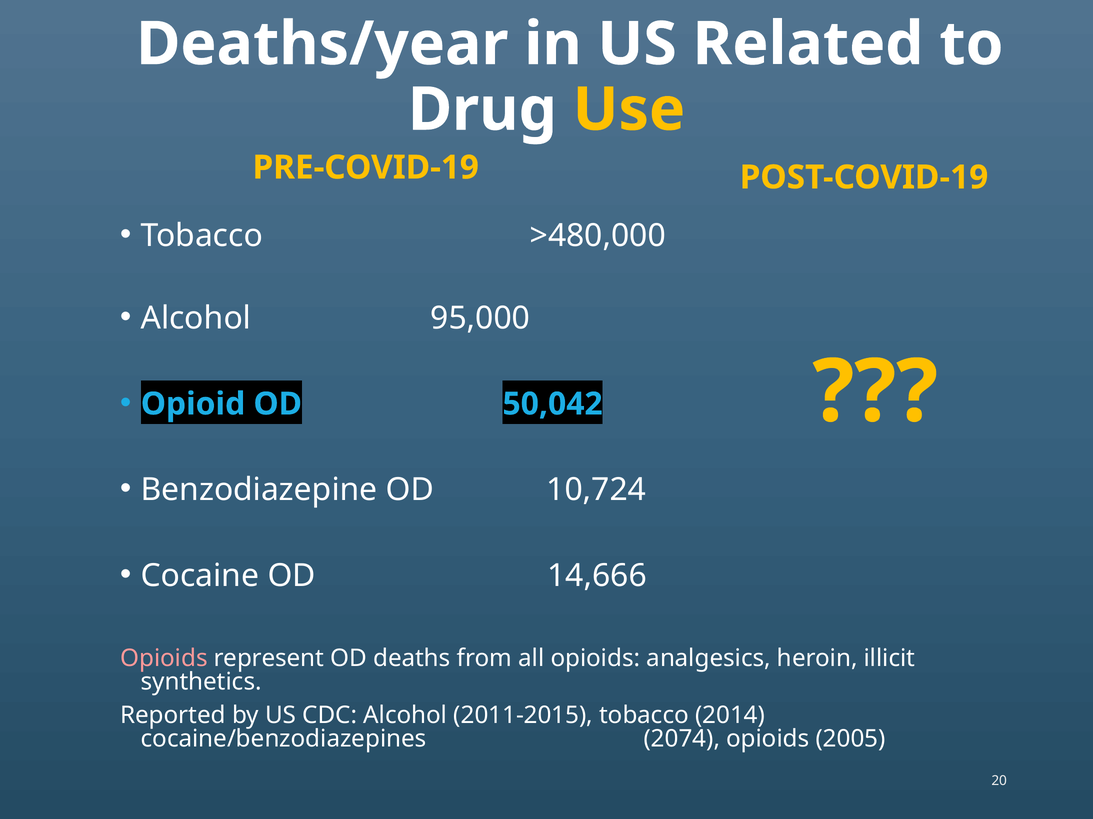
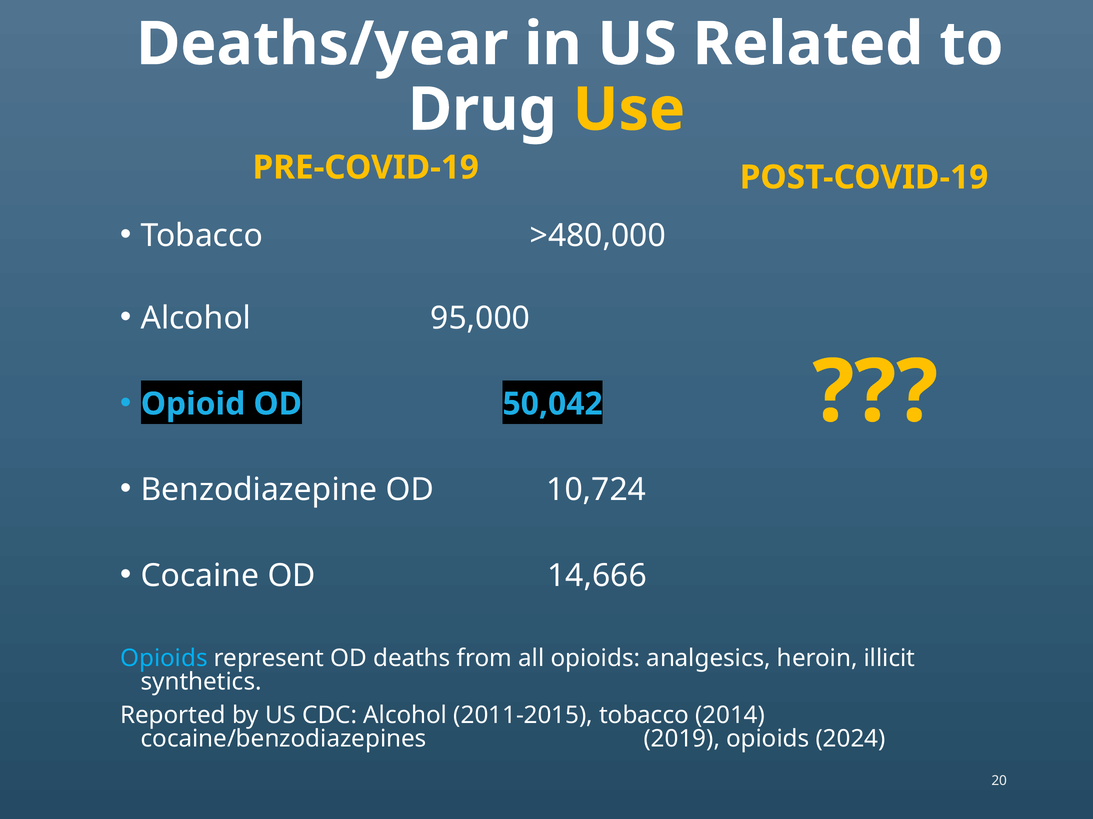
Opioids colour: pink -> light blue (164, 659)
2074: 2074 -> 2019 (682, 740)
2005: 2005 -> 2024 (851, 740)
